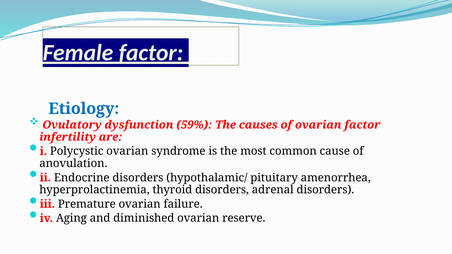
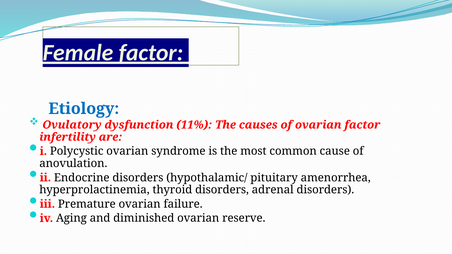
59%: 59% -> 11% (194, 125)
